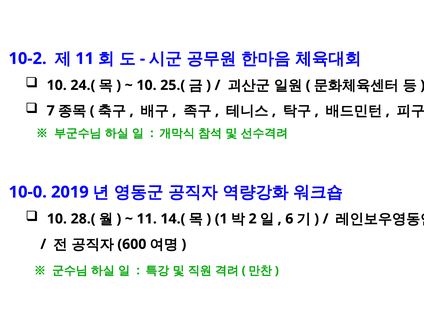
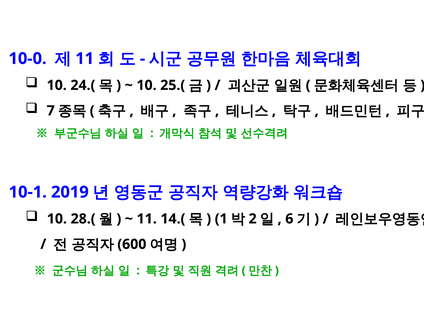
10-2: 10-2 -> 10-0 (28, 59)
10-0: 10-0 -> 10-1 (28, 192)
